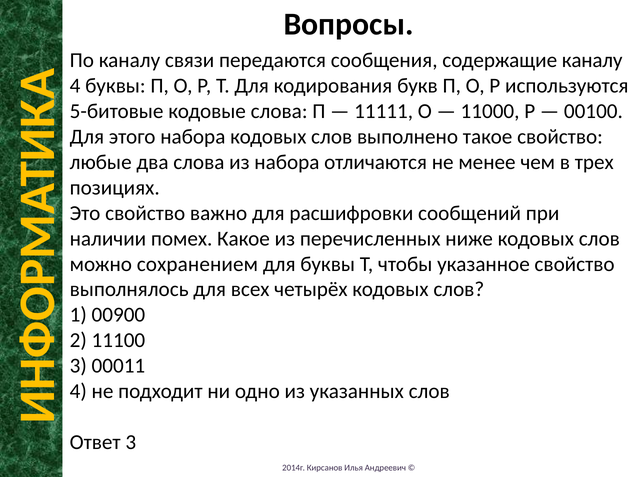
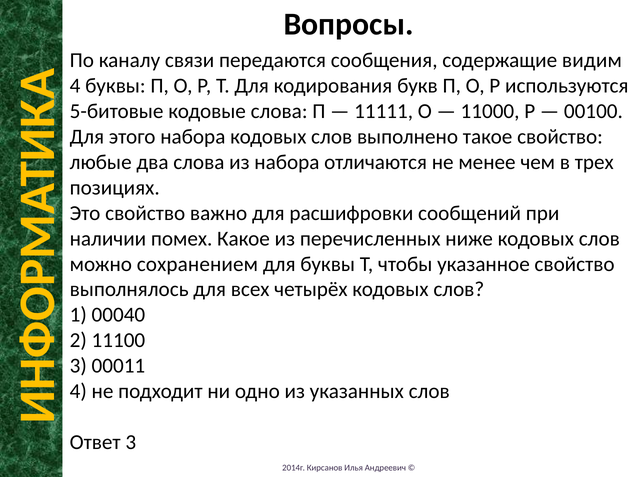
содержащие каналу: каналу -> видим (592, 60)
00900: 00900 -> 00040 (118, 314)
